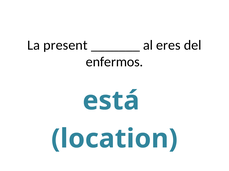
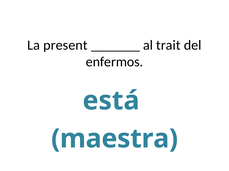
eres: eres -> trait (168, 45)
location: location -> maestra (115, 139)
